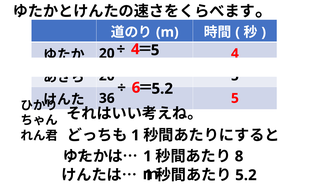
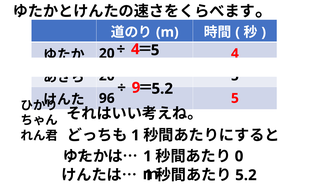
6: 6 -> 9 (136, 88)
36: 36 -> 96 (107, 98)
8: 8 -> 0 (239, 156)
